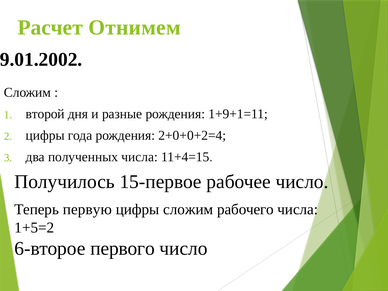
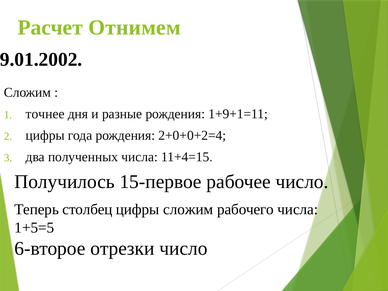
второй: второй -> точнее (45, 114)
первую: первую -> столбец (87, 209)
1+5=2: 1+5=2 -> 1+5=5 (34, 228)
первого: первого -> отрезки (122, 249)
